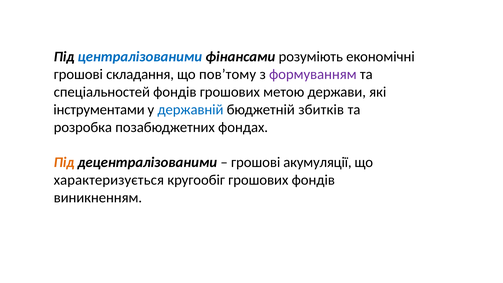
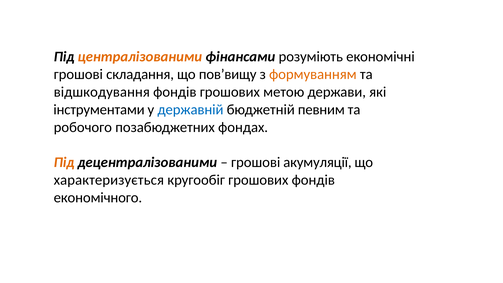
централізованими colour: blue -> orange (140, 57)
пов’тому: пов’тому -> пов’вищу (228, 74)
формуванням colour: purple -> orange (313, 74)
спеціальностей: спеціальностей -> відшкодування (102, 92)
збитків: збитків -> певним (321, 110)
розробка: розробка -> робочого (83, 127)
виникненням: виникненням -> економічного (98, 198)
